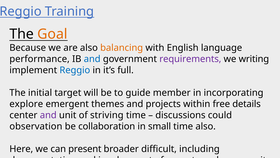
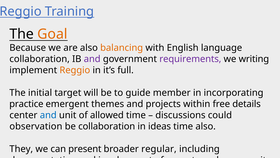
performance: performance -> collaboration (40, 59)
and colour: blue -> purple (92, 59)
Reggio colour: blue -> orange (75, 70)
explore: explore -> practice (26, 104)
and colour: purple -> blue (48, 115)
striving: striving -> allowed (107, 115)
small: small -> ideas (160, 126)
Here: Here -> They (21, 148)
difficult: difficult -> regular (159, 148)
